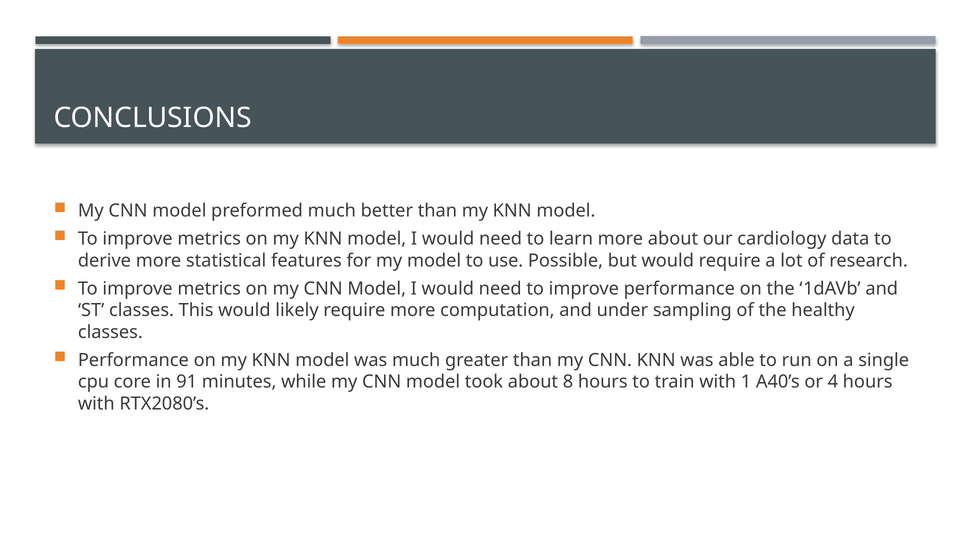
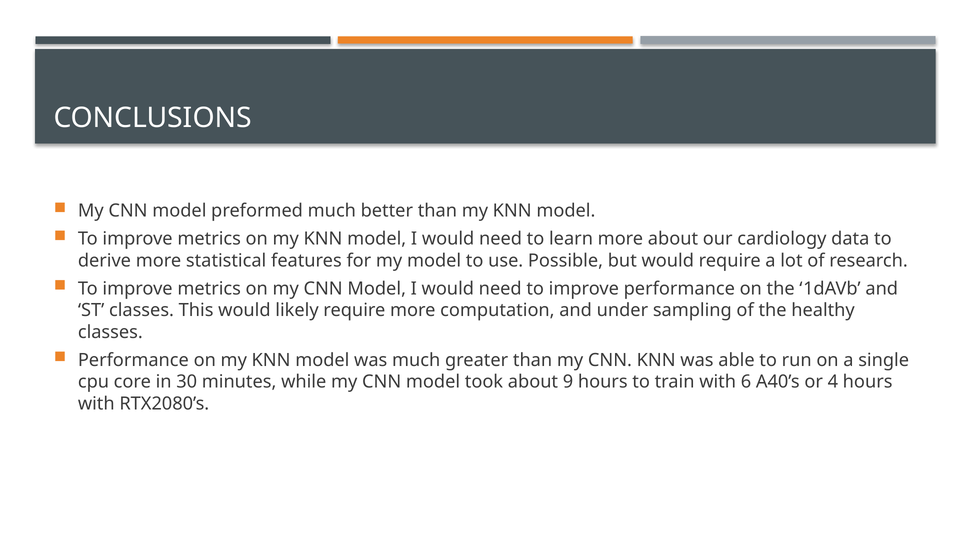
91: 91 -> 30 (187, 382)
8: 8 -> 9 (568, 382)
1: 1 -> 6 (746, 382)
